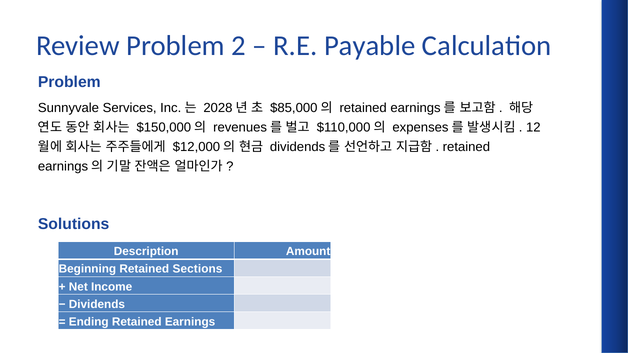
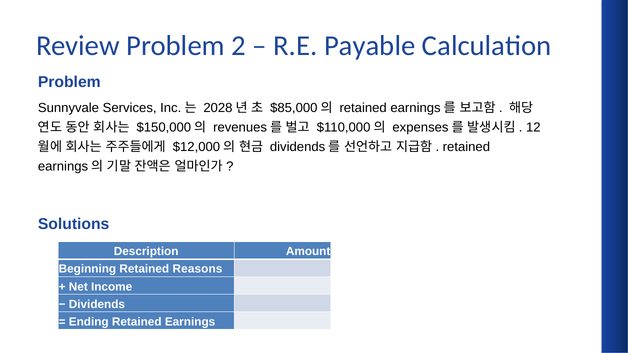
Sections: Sections -> Reasons (197, 269)
